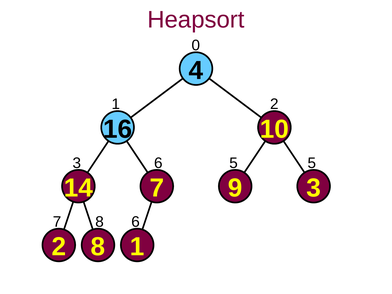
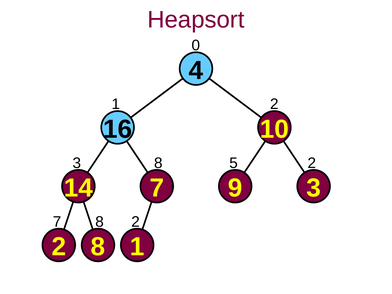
3 6: 6 -> 8 (158, 163)
5 5: 5 -> 2 (312, 163)
8 6: 6 -> 2 (136, 222)
